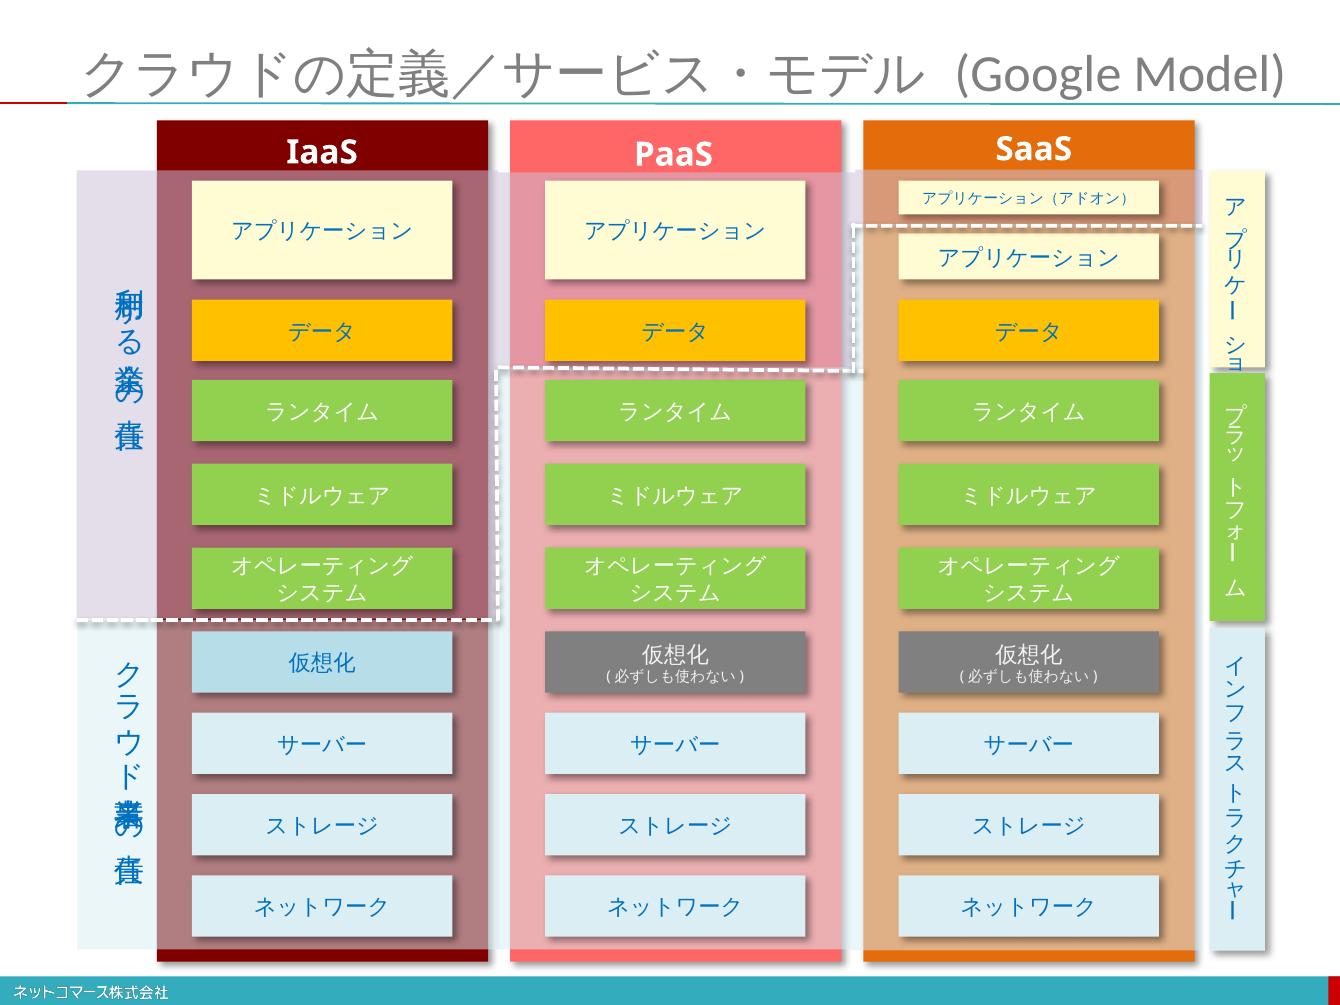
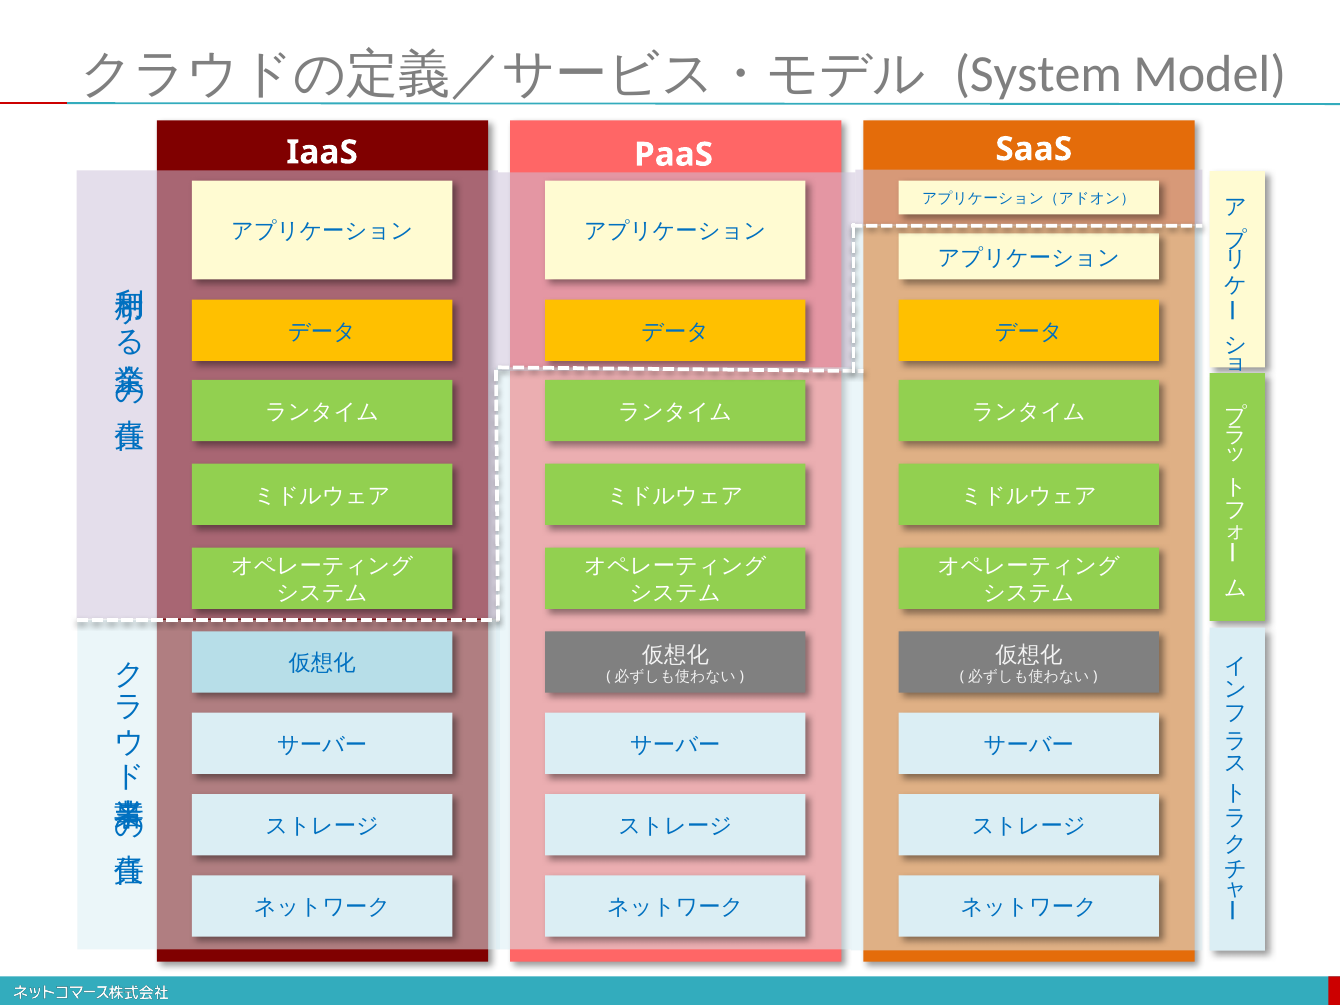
Google: Google -> System (1038, 74)
